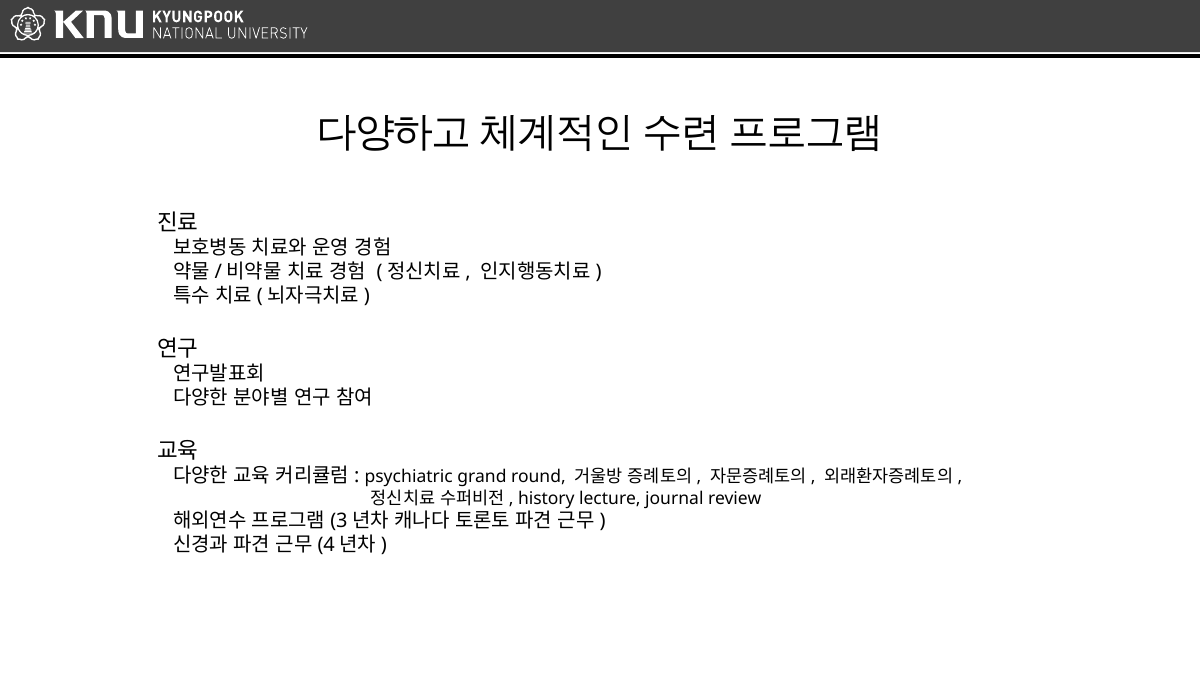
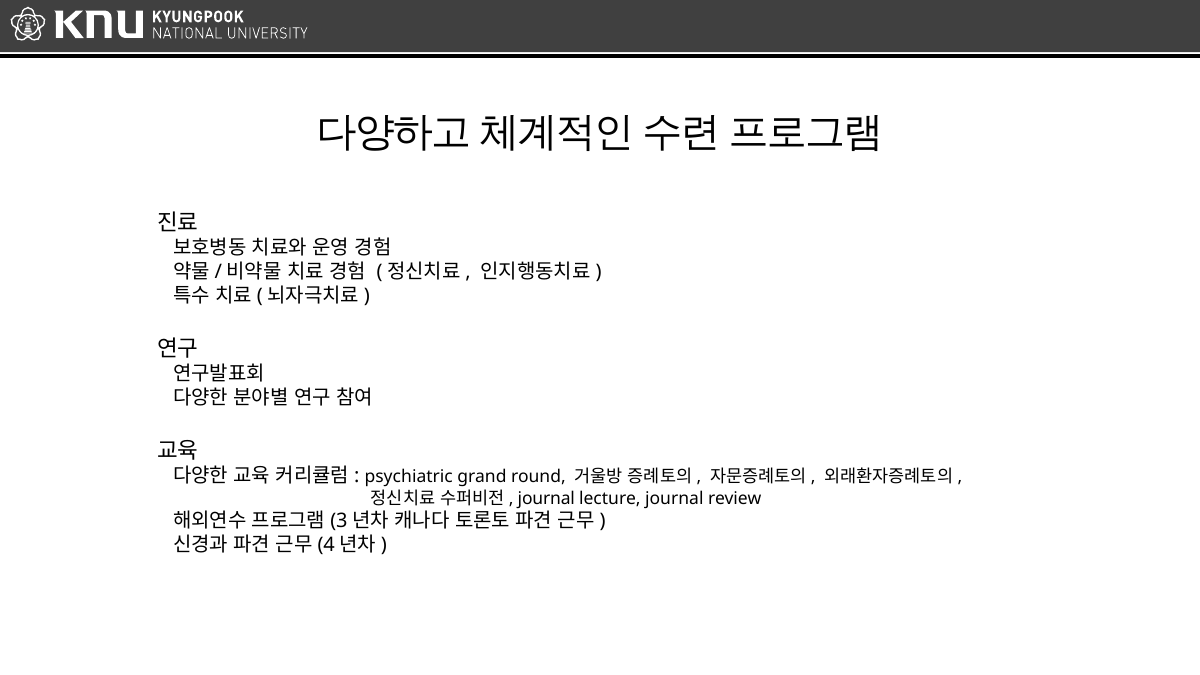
history: history -> journal (546, 498)
